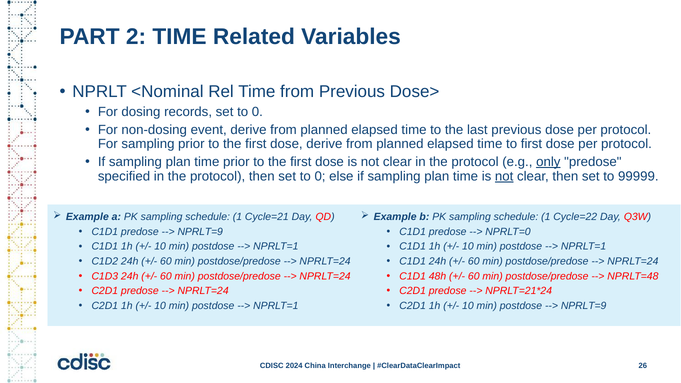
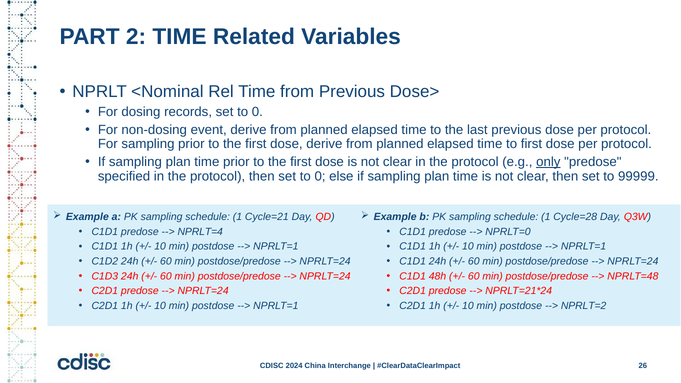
not underline: present -> none (504, 176)
Cycle=22: Cycle=22 -> Cycle=28 (575, 217)
NPRLT=9: NPRLT=9 -> NPRLT=4 (200, 232)
NPRLT=9: NPRLT=9 -> NPRLT=2 (584, 306)
